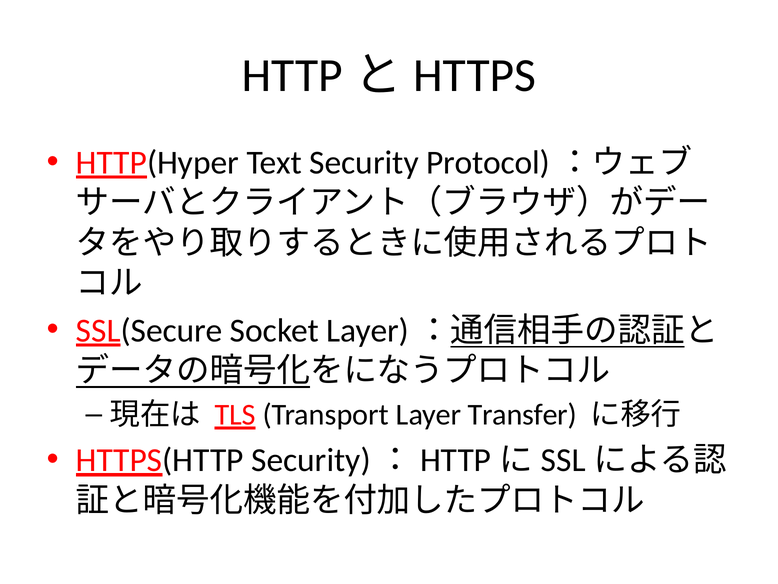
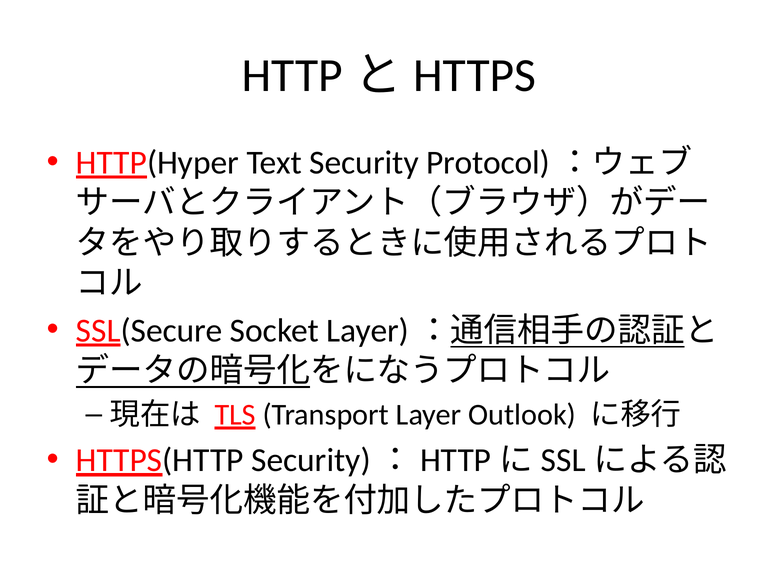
Transfer: Transfer -> Outlook (522, 415)
